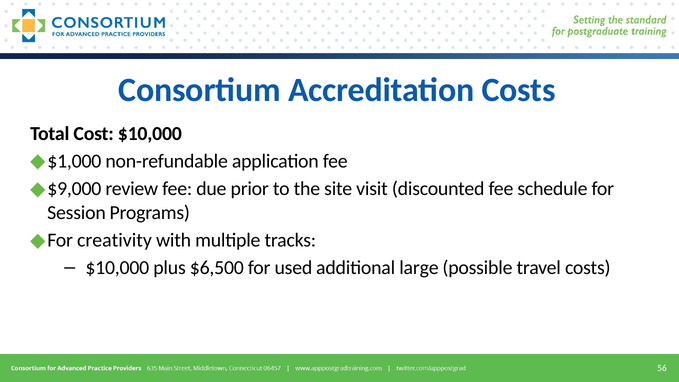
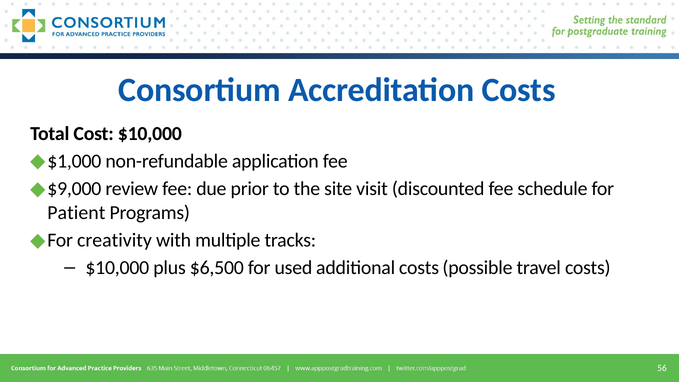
Session: Session -> Patient (76, 213)
additional large: large -> costs (419, 268)
